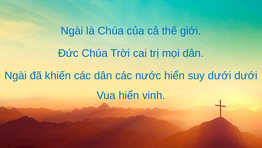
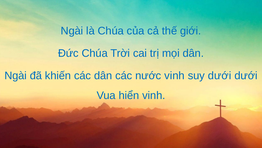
nước hiển: hiển -> vinh (174, 75)
